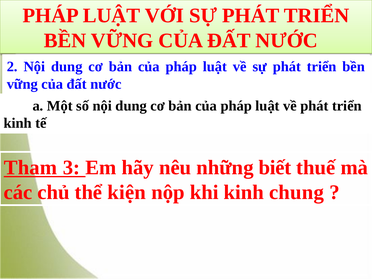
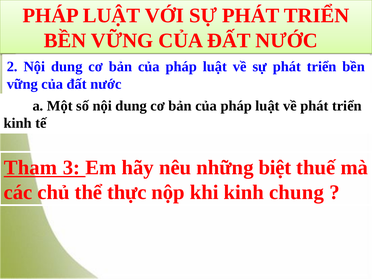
biết: biết -> biệt (275, 168)
kiện: kiện -> thực (127, 192)
